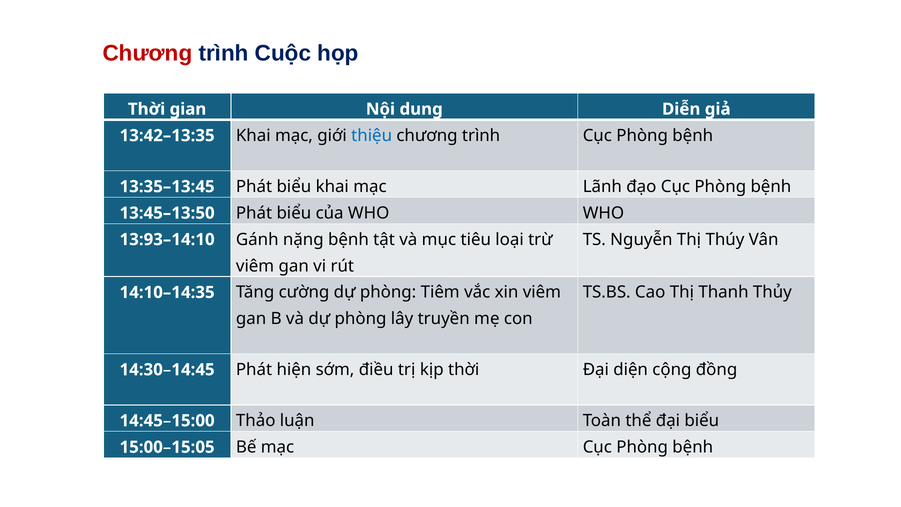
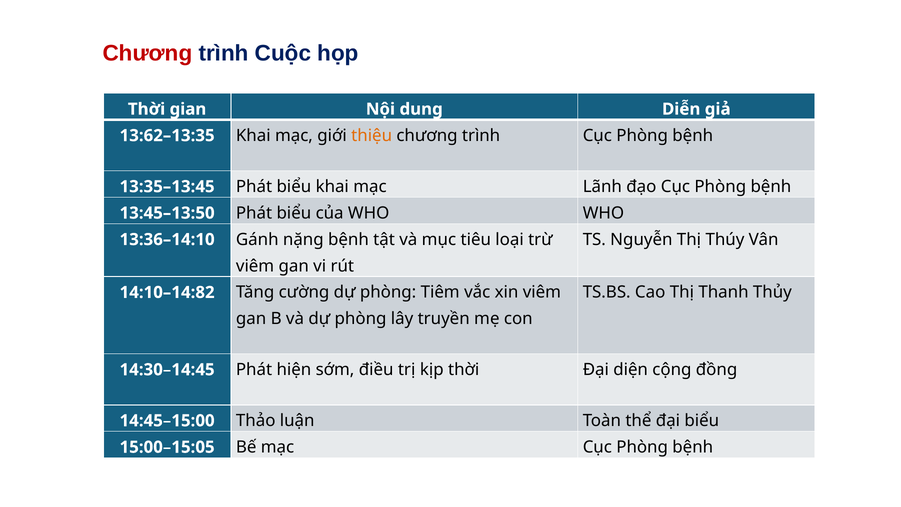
13:42–13:35: 13:42–13:35 -> 13:62–13:35 (167, 136)
thiệu colour: blue -> orange (372, 136)
13:93–14:10: 13:93–14:10 -> 13:36–14:10 (167, 239)
14:10–14:35: 14:10–14:35 -> 14:10–14:82 (167, 292)
